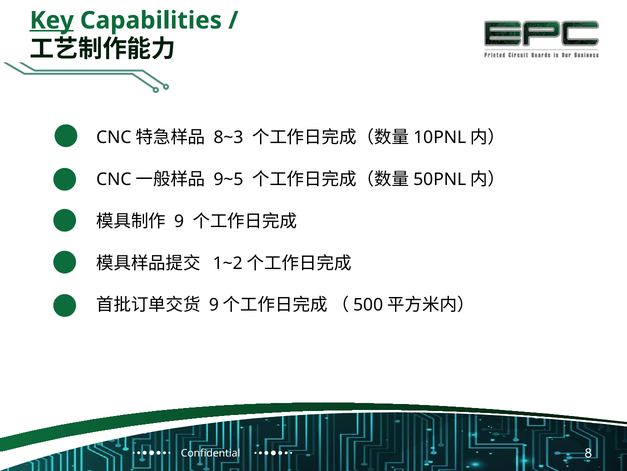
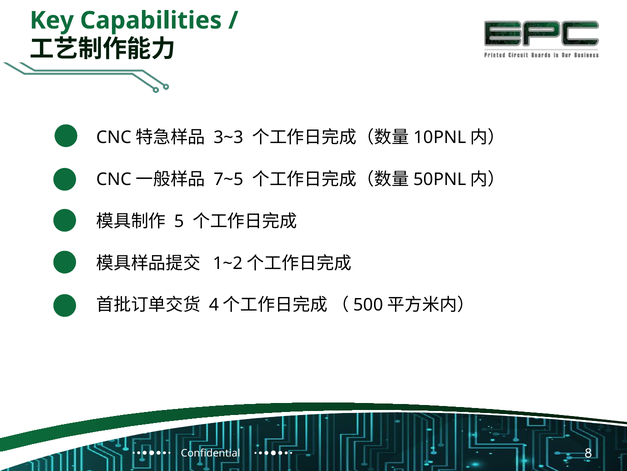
Key underline: present -> none (52, 20)
8~3: 8~3 -> 3~3 (228, 137)
9~5: 9~5 -> 7~5 (228, 179)
9: 9 -> 5 (179, 221)
9: 9 -> 4 (214, 305)
